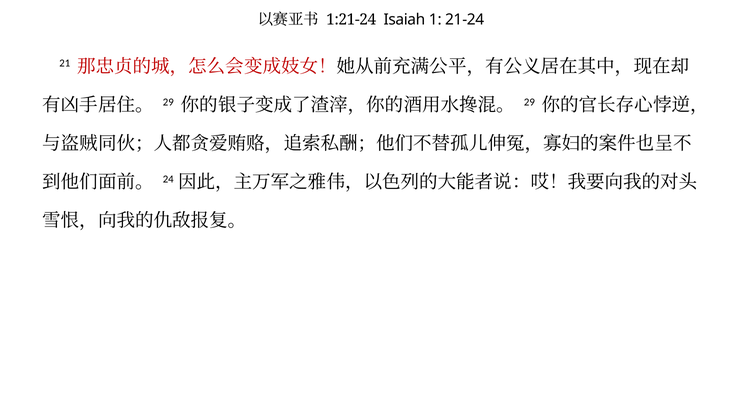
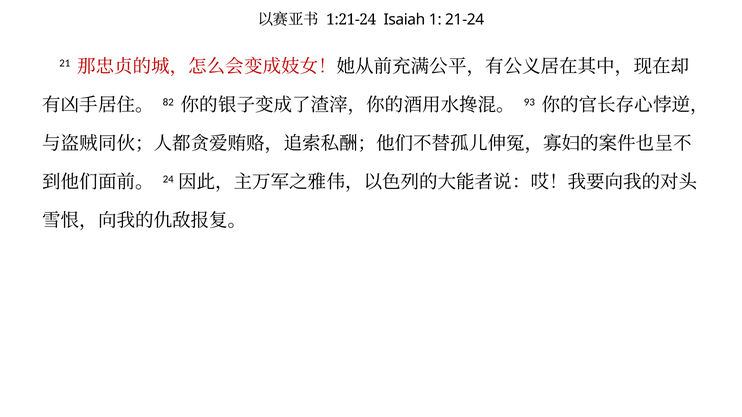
29: 29 -> 82 (168, 102)
29: 29 -> 93 (529, 102)
